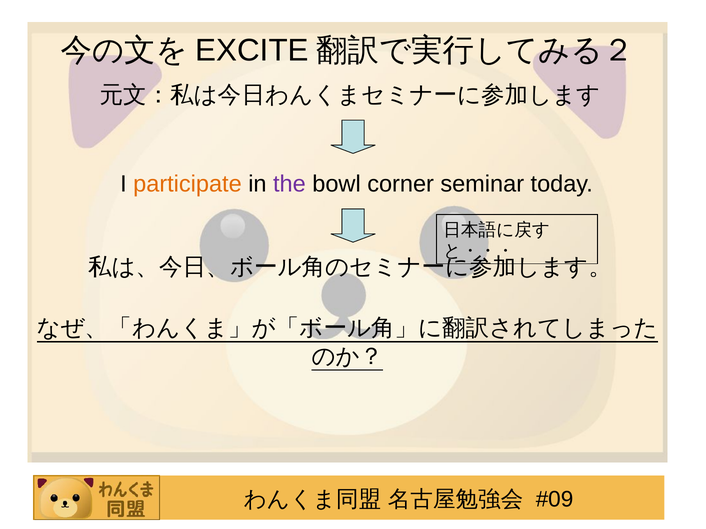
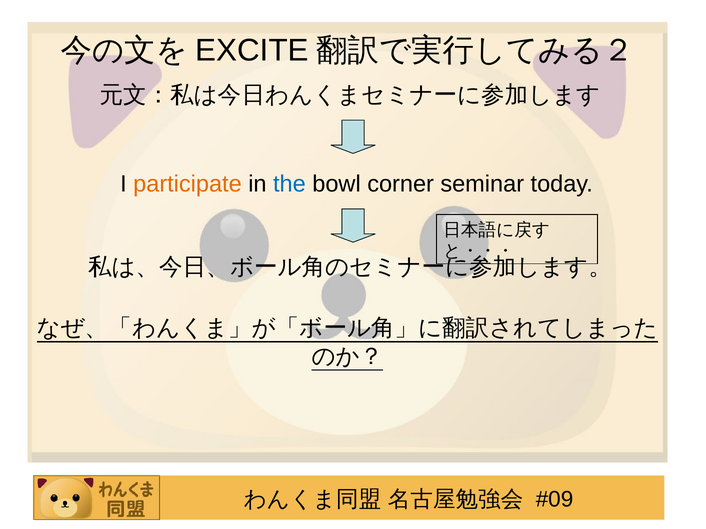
the colour: purple -> blue (289, 184)
